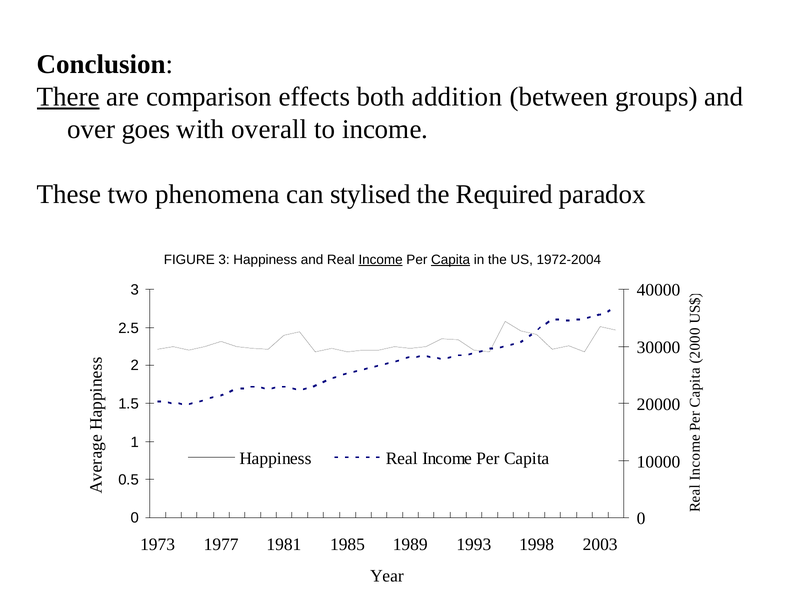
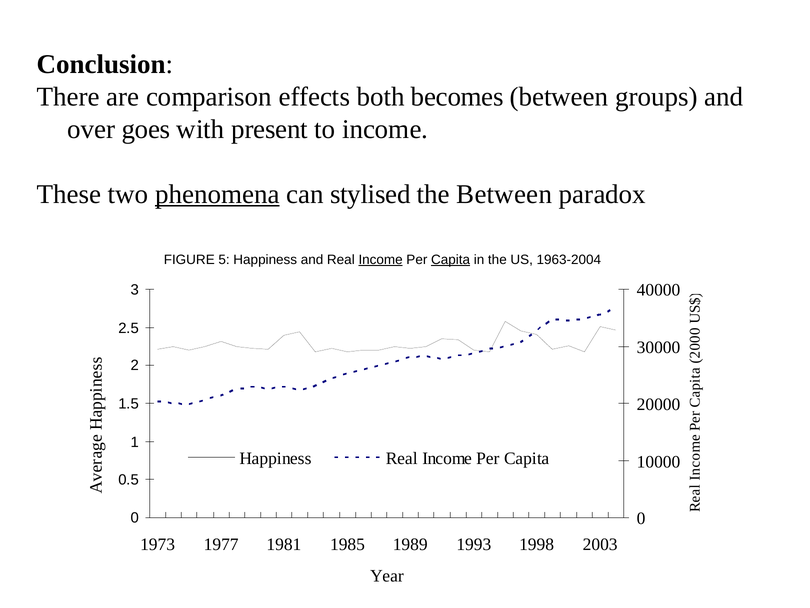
There underline: present -> none (68, 97)
addition: addition -> becomes (457, 97)
overall: overall -> present (270, 129)
phenomena underline: none -> present (217, 194)
the Required: Required -> Between (504, 194)
FIGURE 3: 3 -> 5 (224, 259)
1972-2004: 1972-2004 -> 1963-2004 (569, 259)
